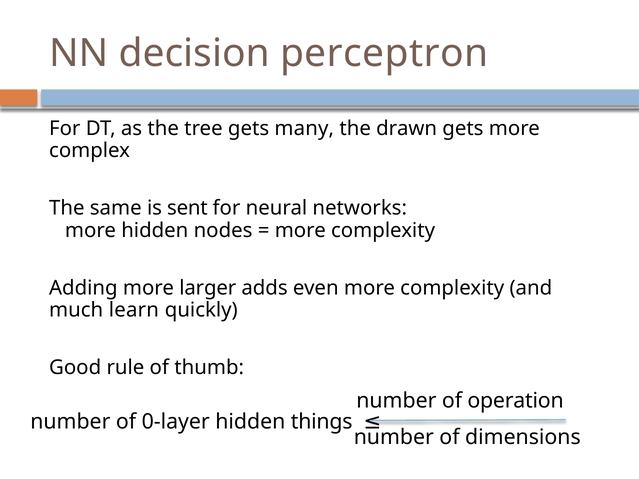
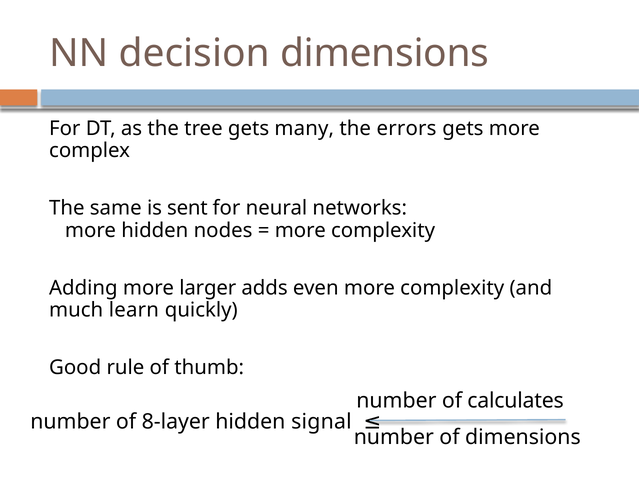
decision perceptron: perceptron -> dimensions (385, 53)
drawn: drawn -> errors (407, 129)
operation: operation -> calculates (516, 401)
0-layer: 0-layer -> 8-layer (176, 422)
things: things -> signal (321, 422)
